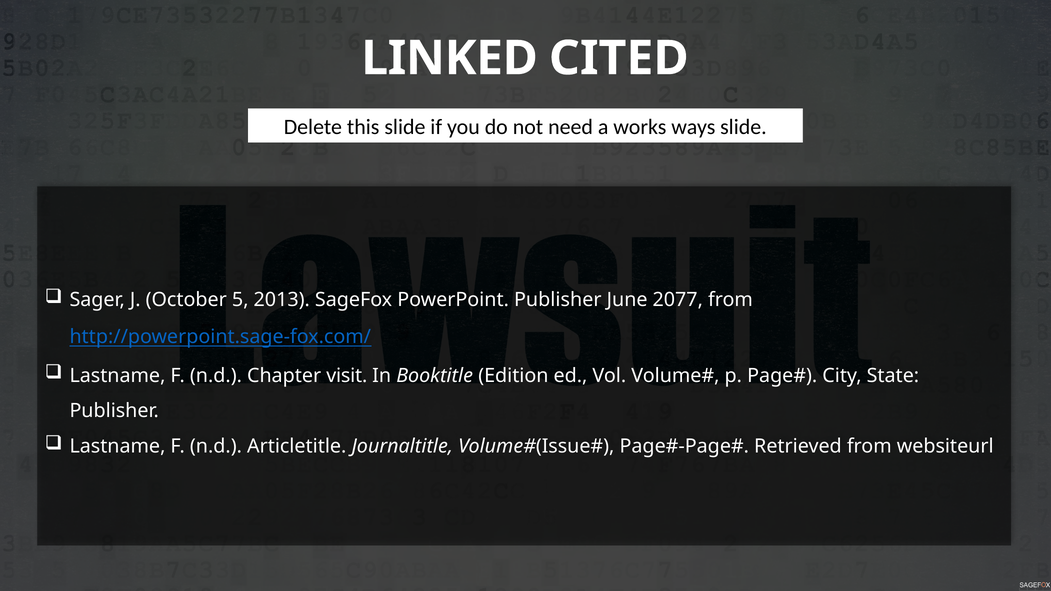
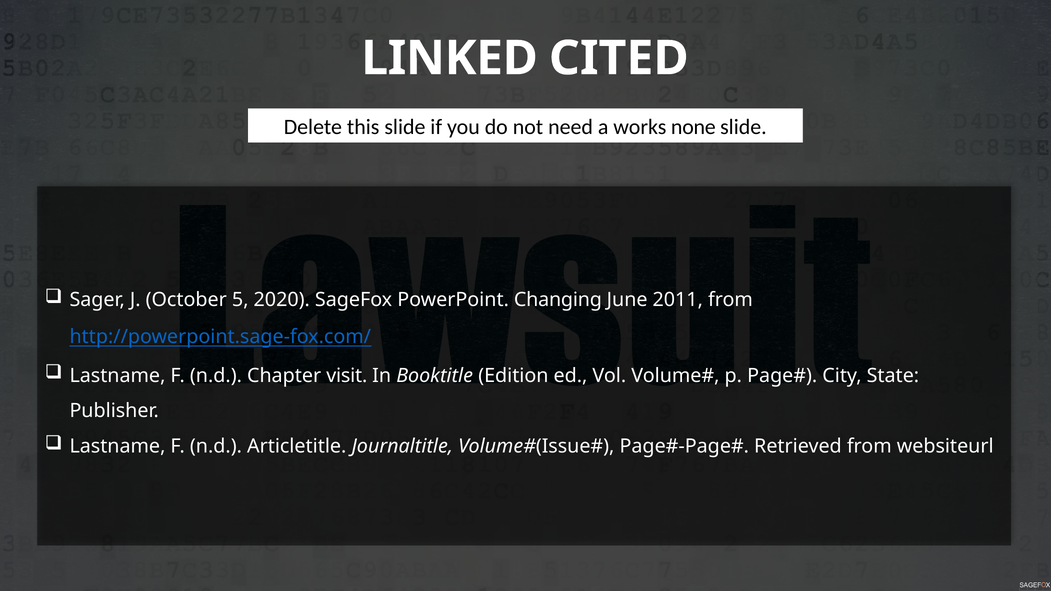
ways: ways -> none (693, 127)
2013: 2013 -> 2020 (282, 300)
PowerPoint Publisher: Publisher -> Changing (558, 300)
2077: 2077 -> 2011 (678, 300)
